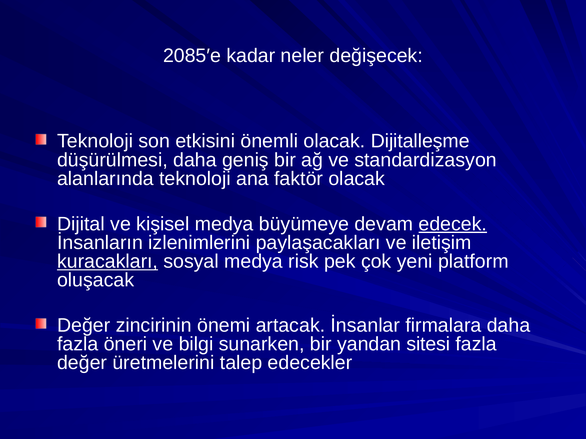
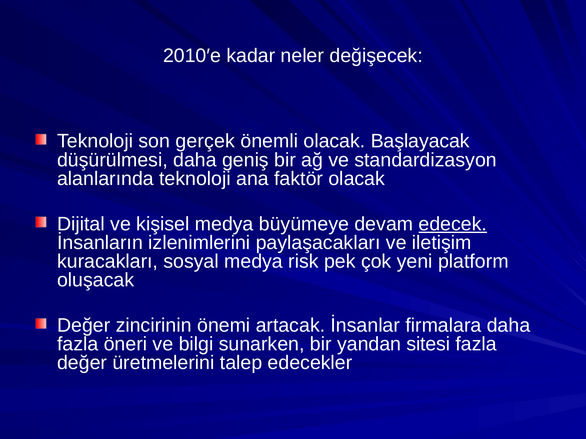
2085′e: 2085′e -> 2010′e (192, 56)
etkisini: etkisini -> gerçek (205, 141)
Dijitalleşme: Dijitalleşme -> Başlayacak (420, 141)
kuracakları underline: present -> none (108, 262)
